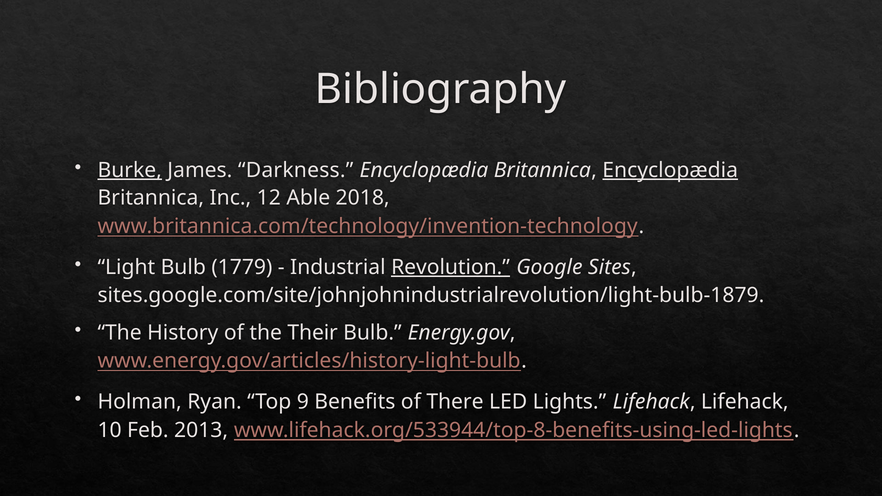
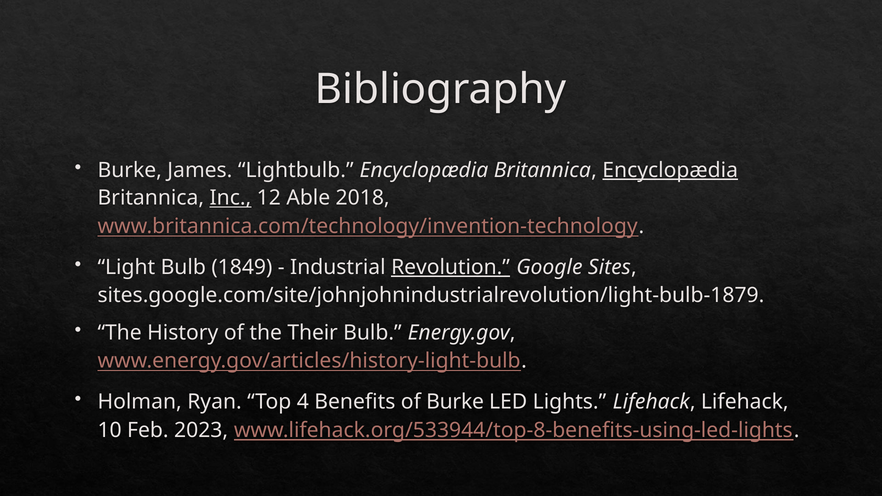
Burke underline: present -> none (130, 170)
Darkness: Darkness -> Lightbulb (296, 170)
Inc underline: none -> present (230, 198)
1779: 1779 -> 1849 (242, 267)
9: 9 -> 4 (303, 402)
of There: There -> Burke (455, 402)
2013: 2013 -> 2023 (201, 430)
